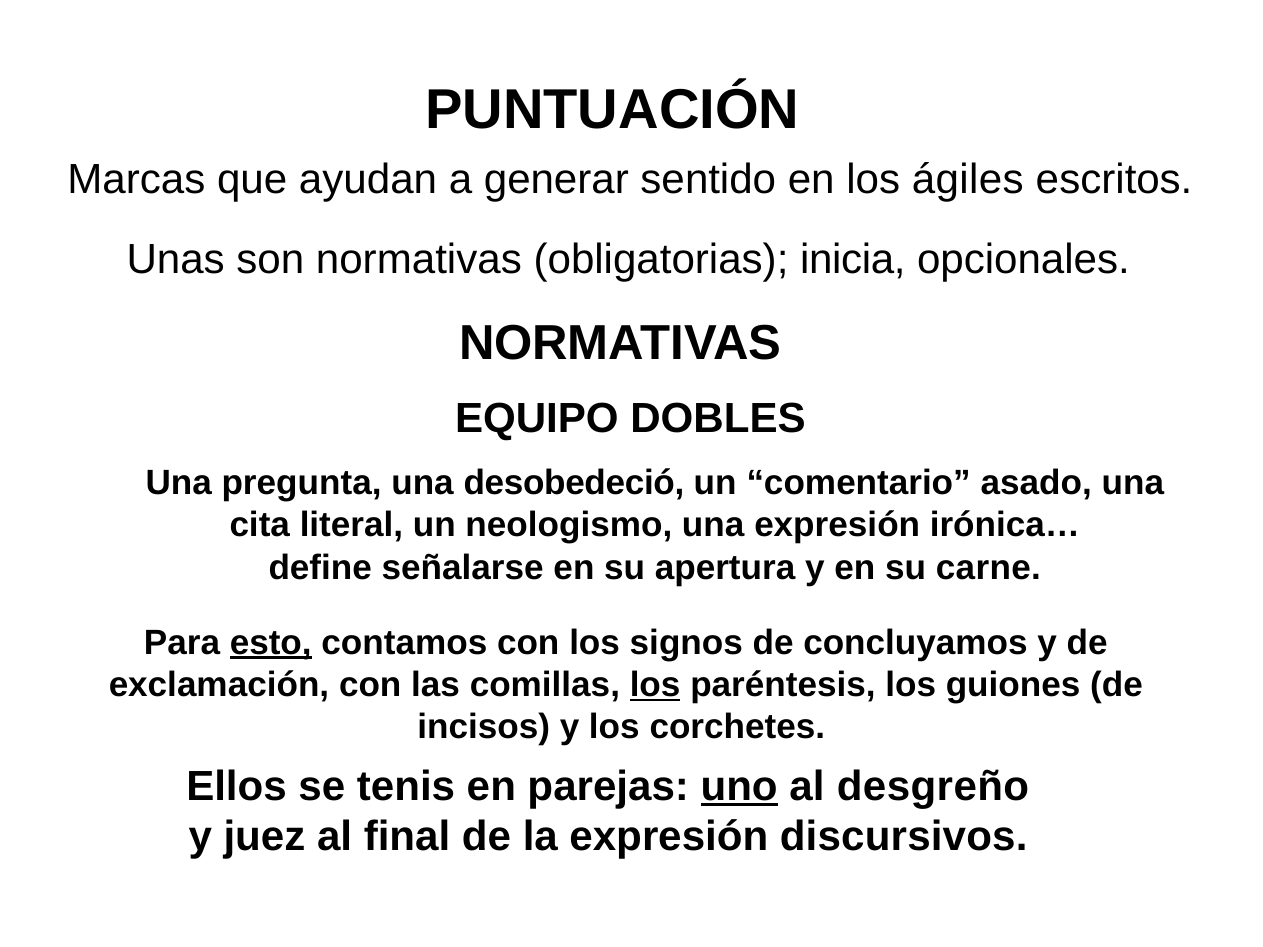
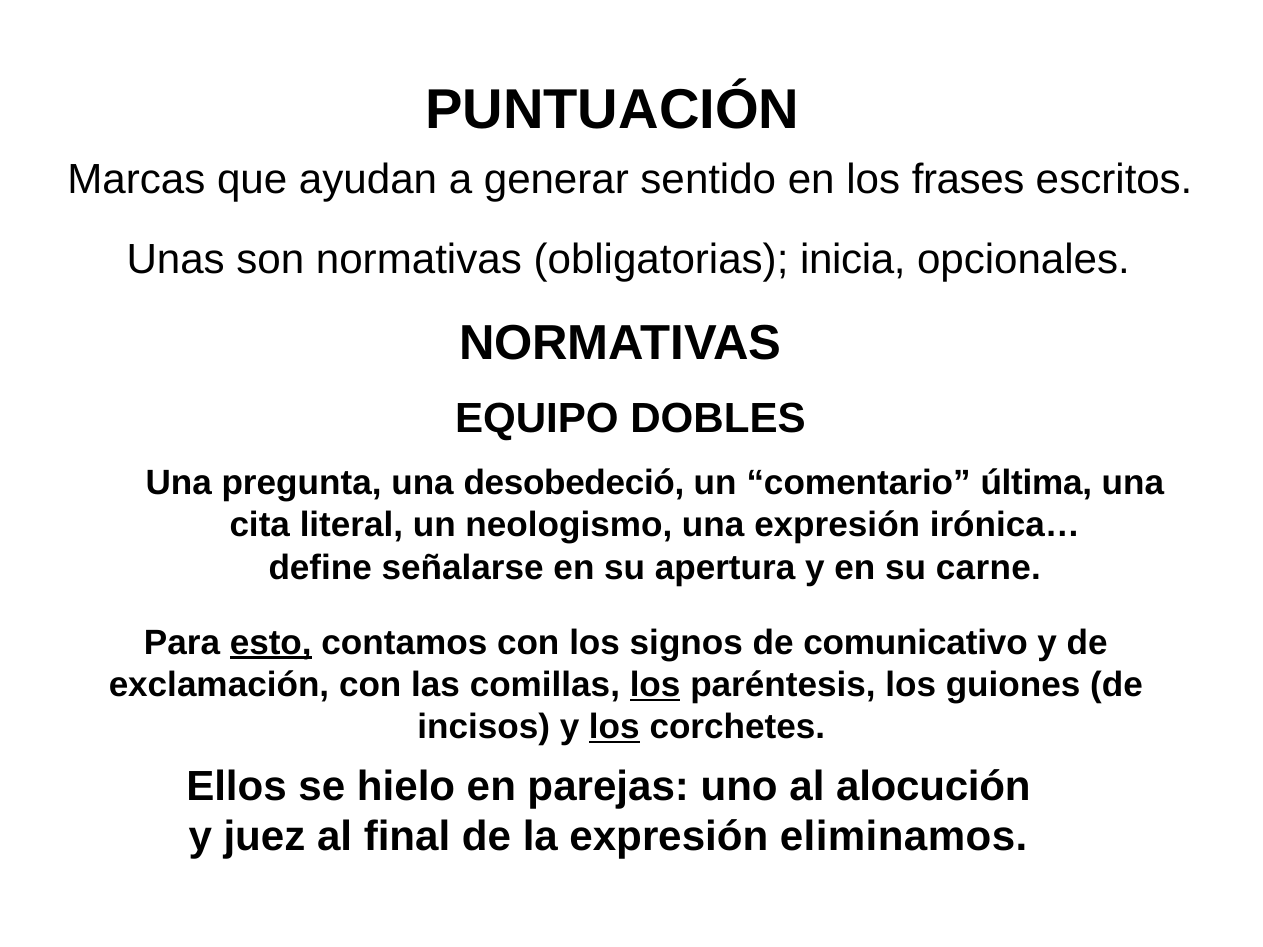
ágiles: ágiles -> frases (968, 180)
asado: asado -> última (1036, 483)
concluyamos: concluyamos -> comunicativo (915, 643)
los underline: none -> present (614, 727)
tenis: tenis -> hielo (406, 786)
uno underline: present -> none (739, 786)
desgreño: desgreño -> alocución (933, 786)
discursivos: discursivos -> eliminamos (904, 837)
